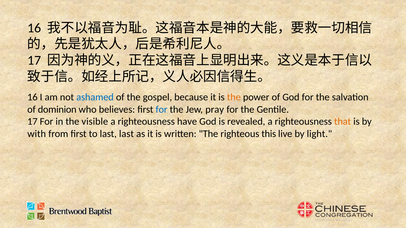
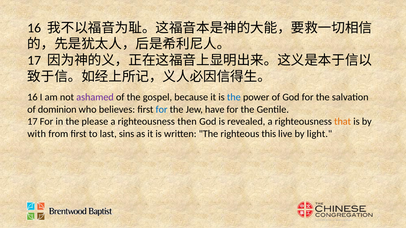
ashamed colour: blue -> purple (95, 97)
the colour: orange -> blue (234, 97)
pray: pray -> have (215, 110)
visible: visible -> please (95, 122)
have: have -> then (187, 122)
last last: last -> sins (127, 134)
